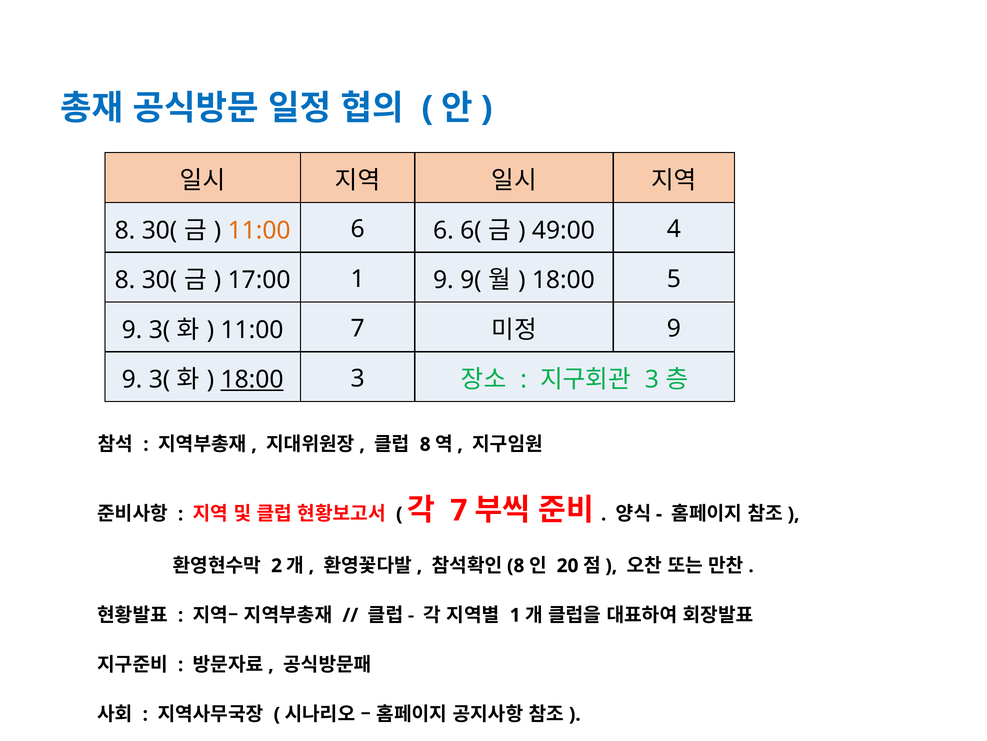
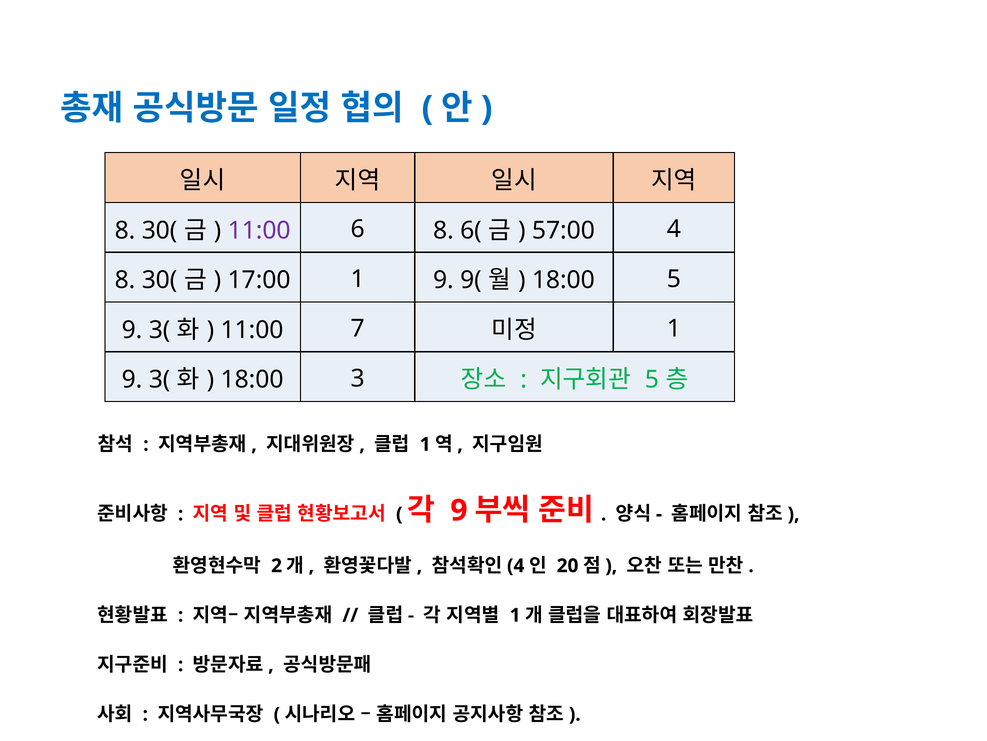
11:00 colour: orange -> purple (259, 230)
6 6: 6 -> 8 (443, 230)
49:00: 49:00 -> 57:00 (563, 230)
9: 9 -> 1 (674, 328)
18:00 underline: present -> none (252, 379)
3: 3 -> 5 (652, 379)
8: 8 -> 1 (425, 444)
7: 7 -> 9 (459, 510)
8: 8 -> 4 (516, 565)
